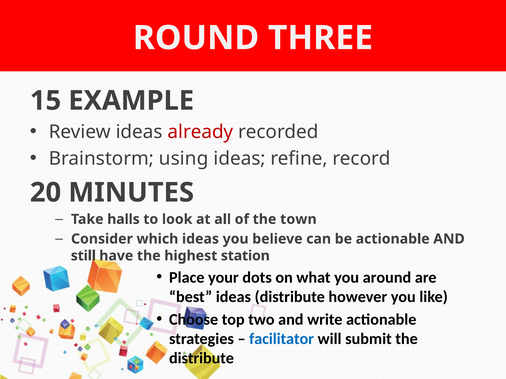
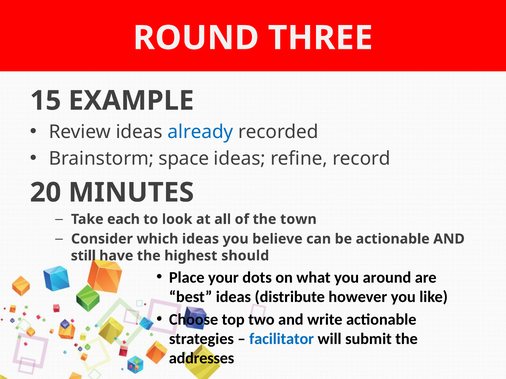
already colour: red -> blue (200, 132)
using: using -> space (184, 159)
halls: halls -> each (123, 220)
station: station -> should (245, 256)
distribute: distribute -> addresses (202, 359)
